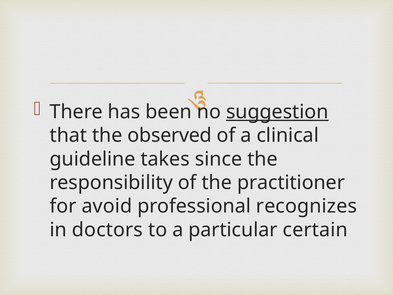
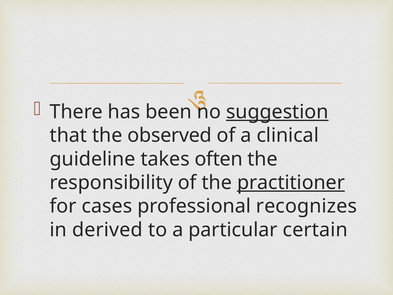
since: since -> often (219, 159)
practitioner underline: none -> present (291, 182)
avoid: avoid -> cases (107, 206)
doctors: doctors -> derived (107, 230)
